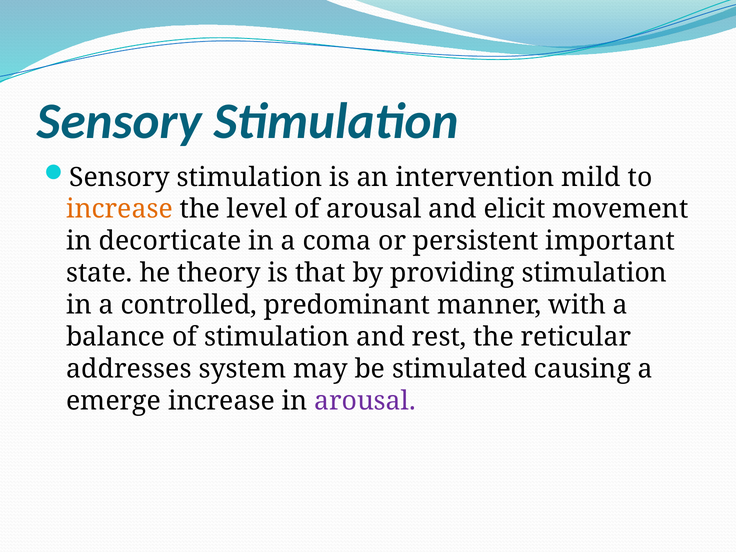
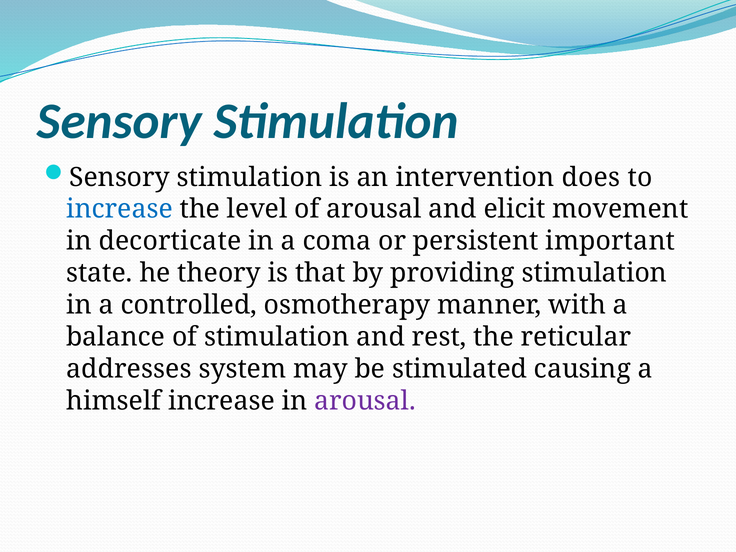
mild: mild -> does (591, 177)
increase colour: orange -> blue (119, 209)
predominant: predominant -> osmotherapy (347, 305)
emerge: emerge -> himself (114, 401)
